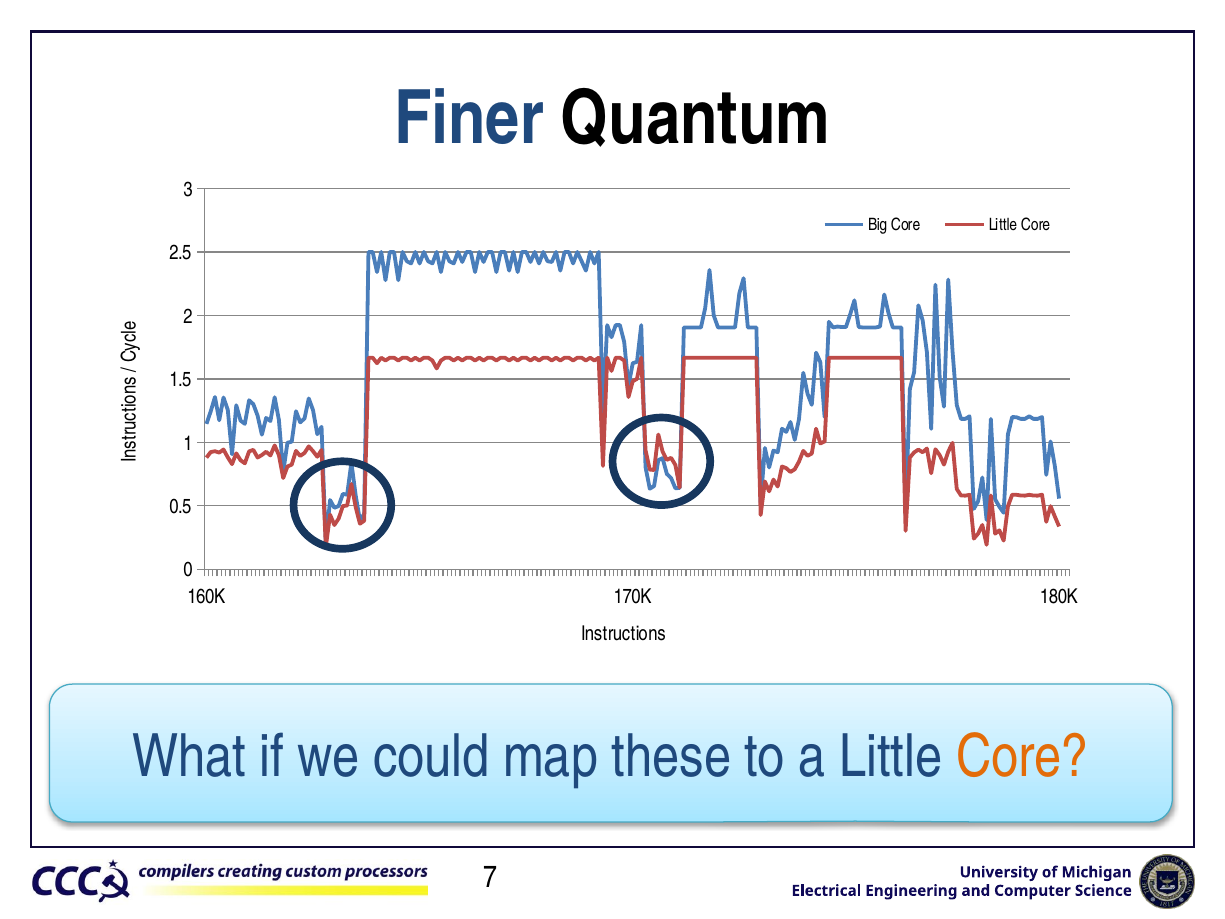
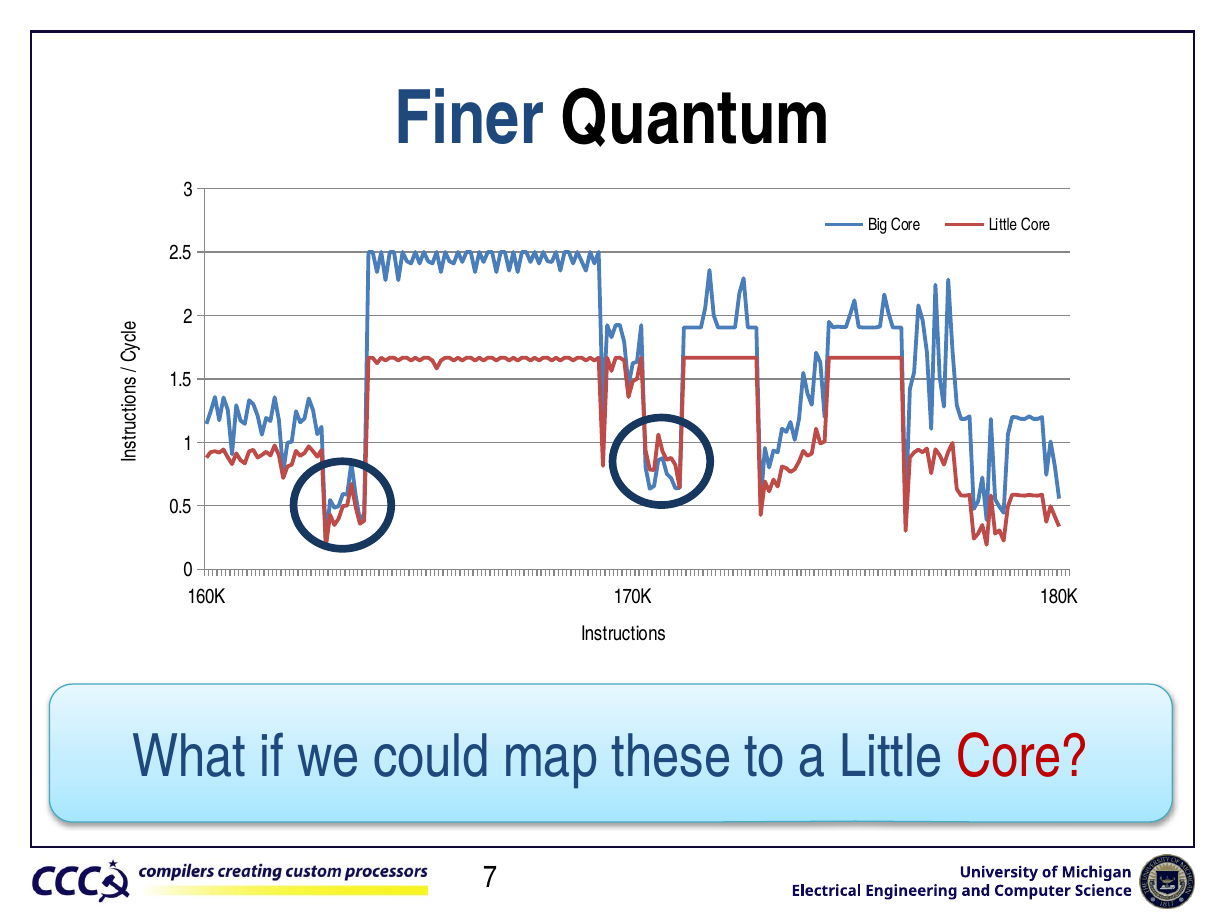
Core colour: orange -> red (1022, 757)
